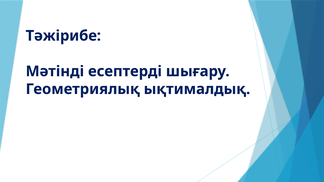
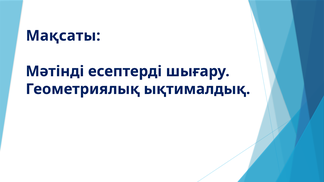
Тәжірибе: Тәжірибе -> Мақсаты (63, 36)
